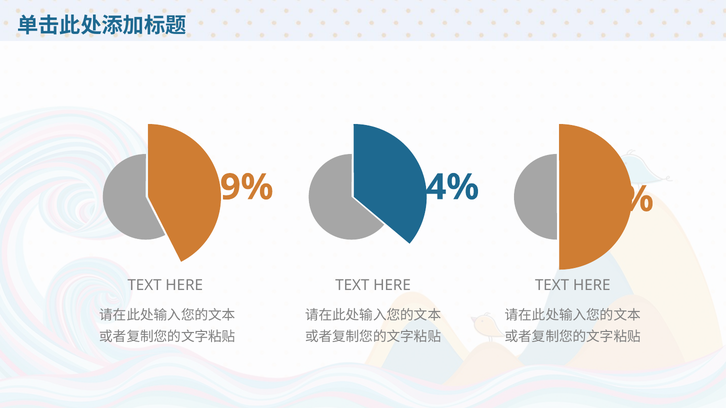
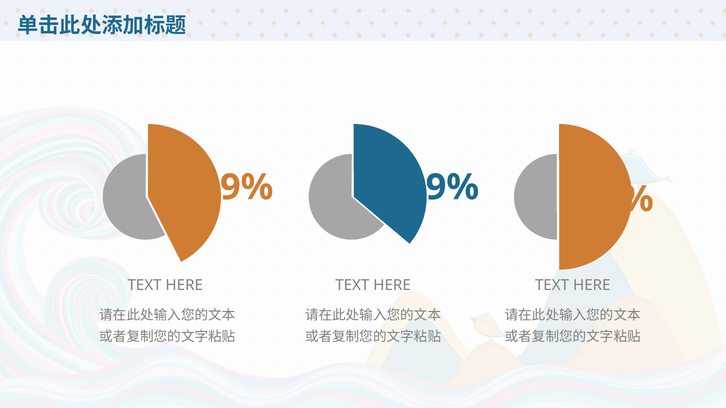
91.4%: 91.4% -> 91.9% (427, 187)
